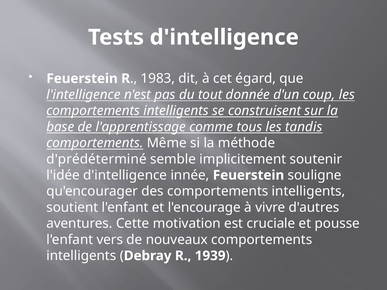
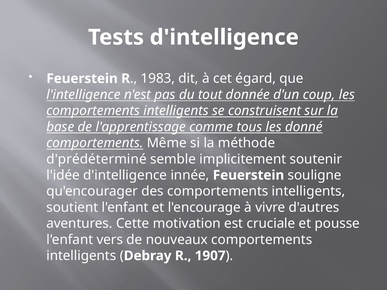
tandis: tandis -> donné (304, 127)
1939: 1939 -> 1907 (210, 256)
